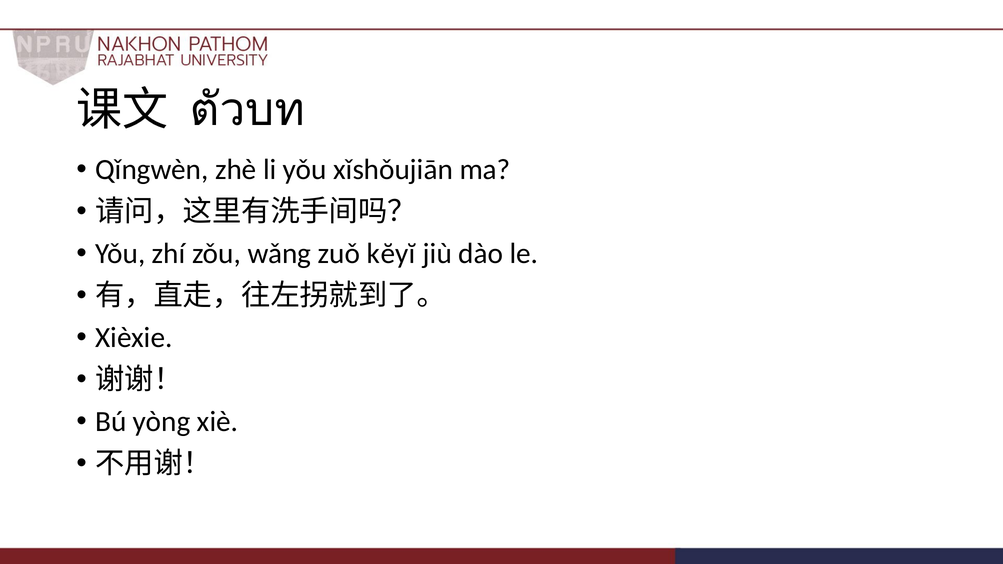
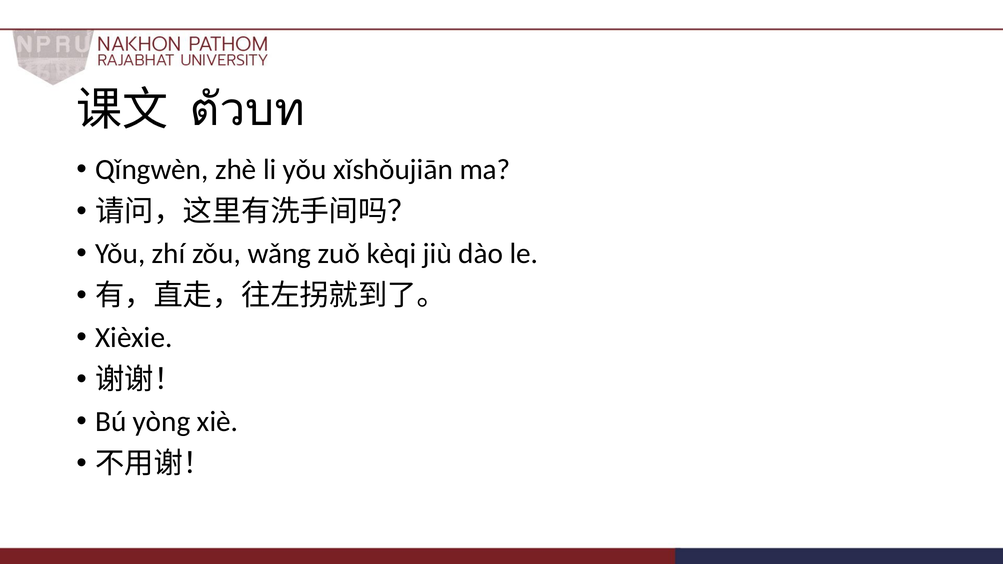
kĕyĭ: kĕyĭ -> kèqi (391, 254)
